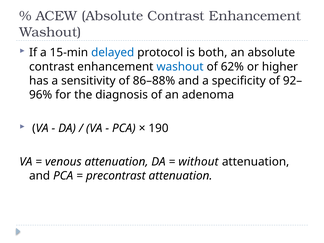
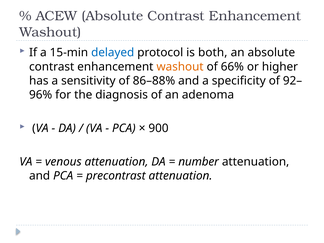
washout colour: blue -> orange (180, 67)
62%: 62% -> 66% (232, 67)
190: 190 -> 900 (159, 128)
without: without -> number (199, 162)
